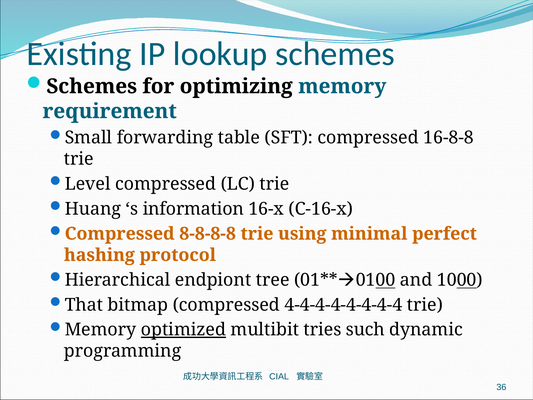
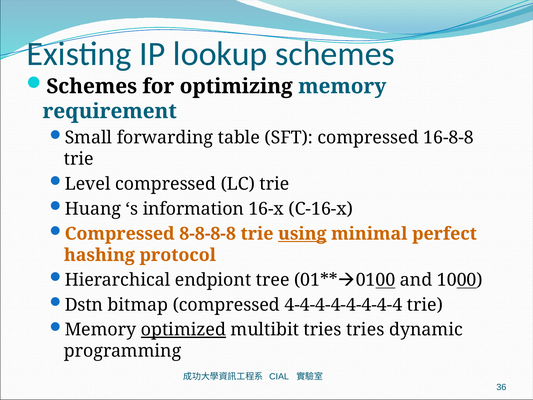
using underline: none -> present (302, 234)
That: That -> Dstn (84, 305)
tries such: such -> tries (365, 330)
